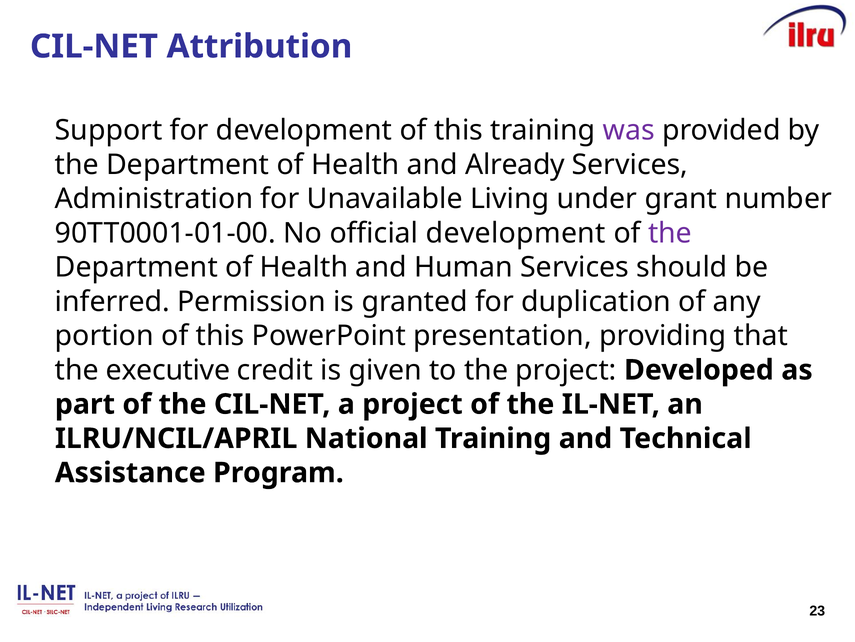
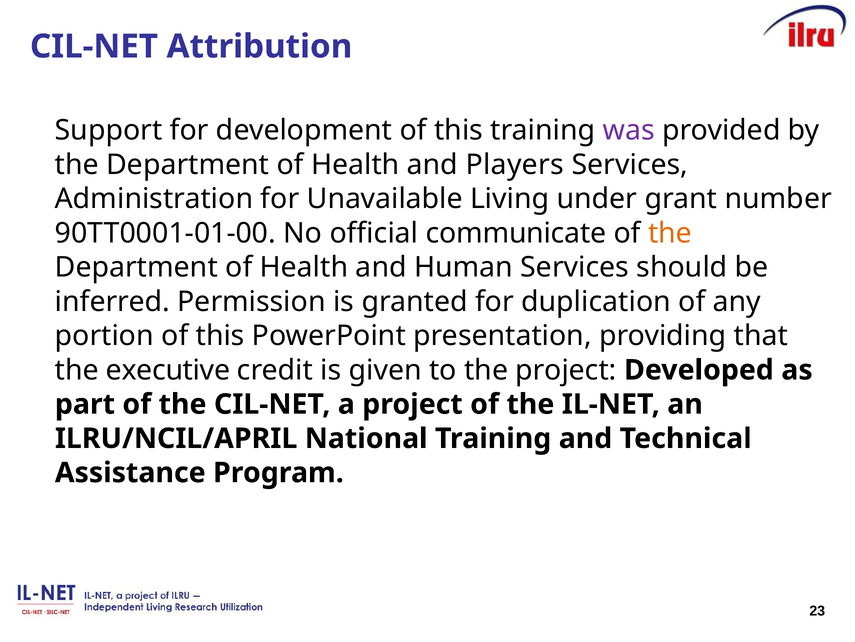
Already: Already -> Players (515, 164)
official development: development -> communicate (516, 233)
the colour: purple -> orange (670, 233)
